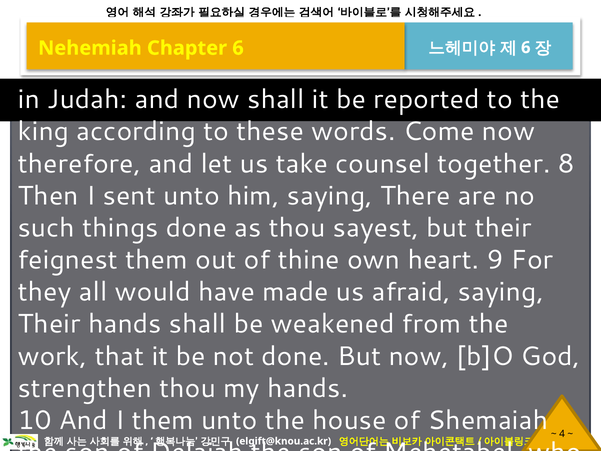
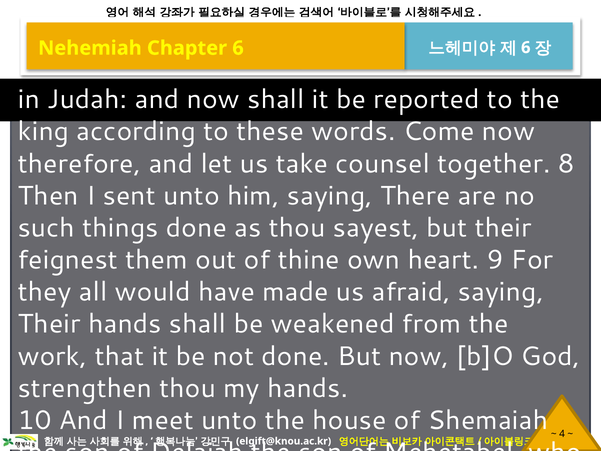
I them: them -> meet (163, 420)
